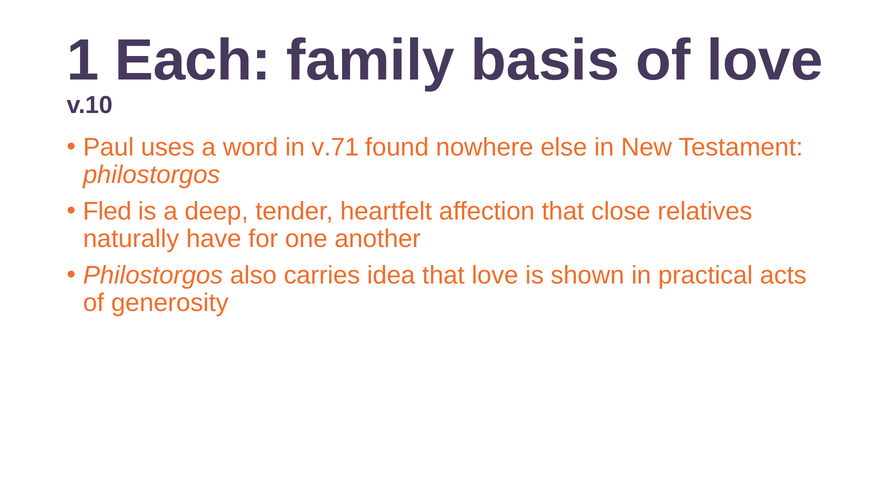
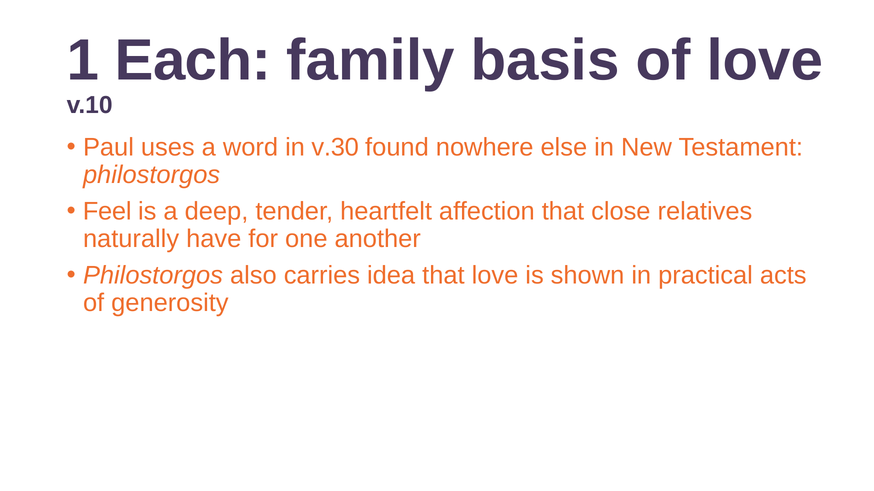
v.71: v.71 -> v.30 (335, 148)
Fled: Fled -> Feel (107, 212)
